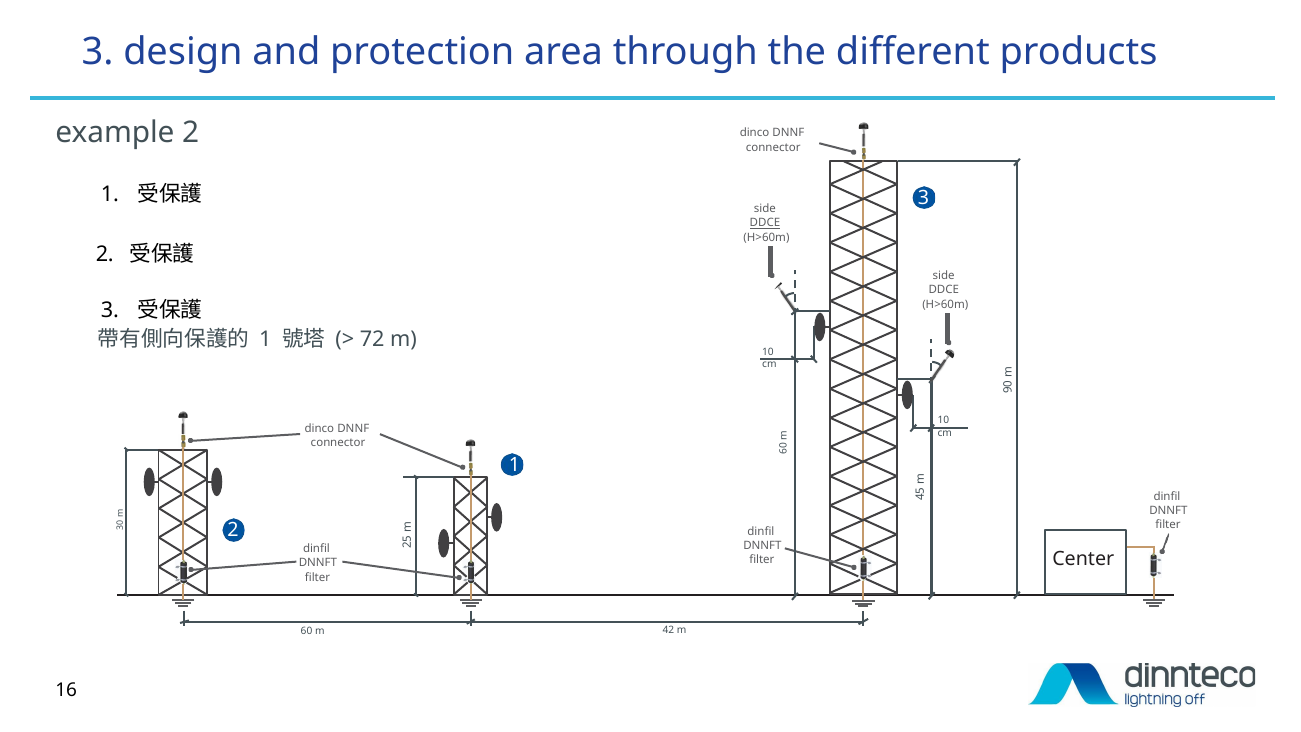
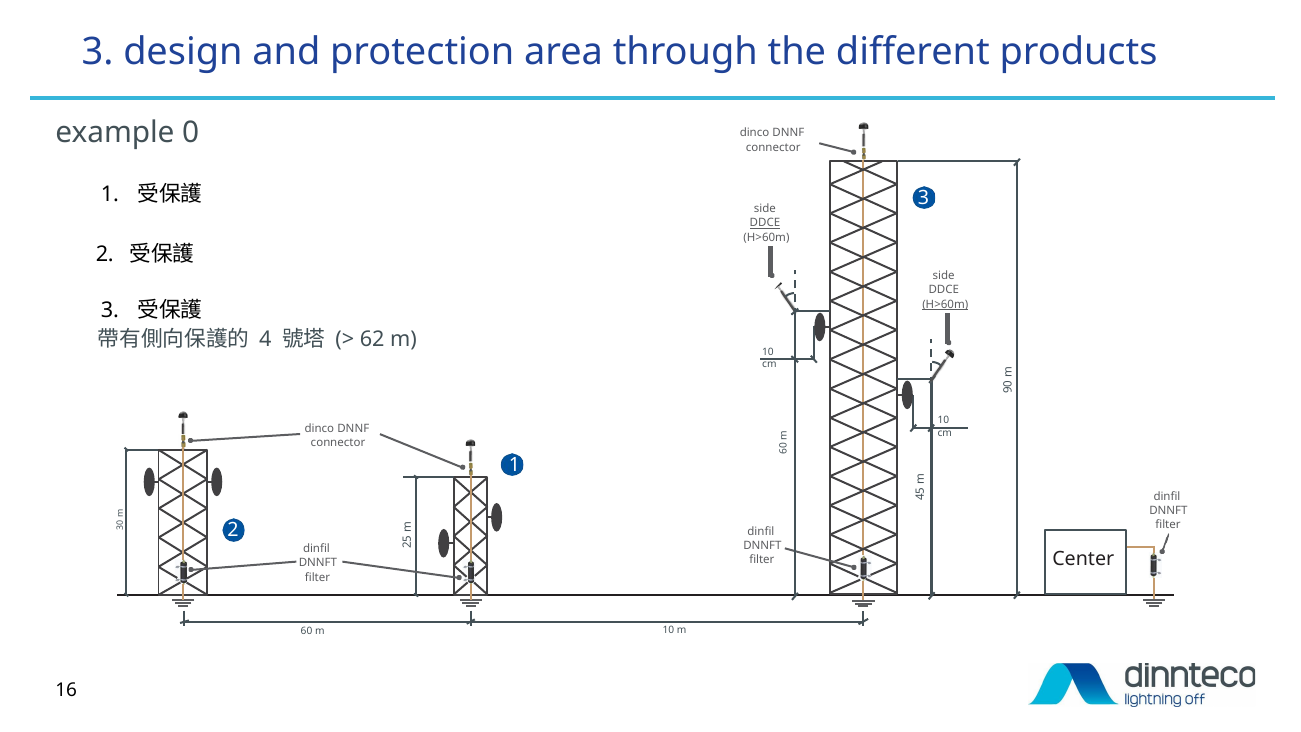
example 2: 2 -> 0 (191, 133)
H>60m underline: none -> present (945, 304)
1: 1 -> 4 (265, 339)
72: 72 -> 62 (372, 339)
60 m 42: 42 -> 10 (668, 630)
